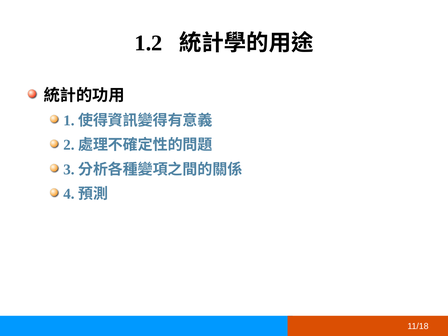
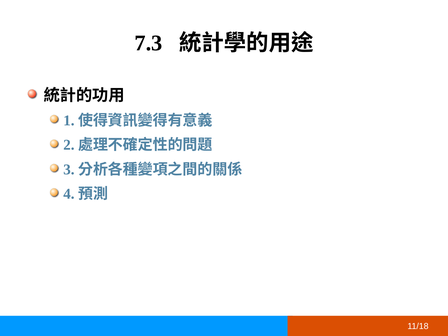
1.2: 1.2 -> 7.3 (149, 43)
